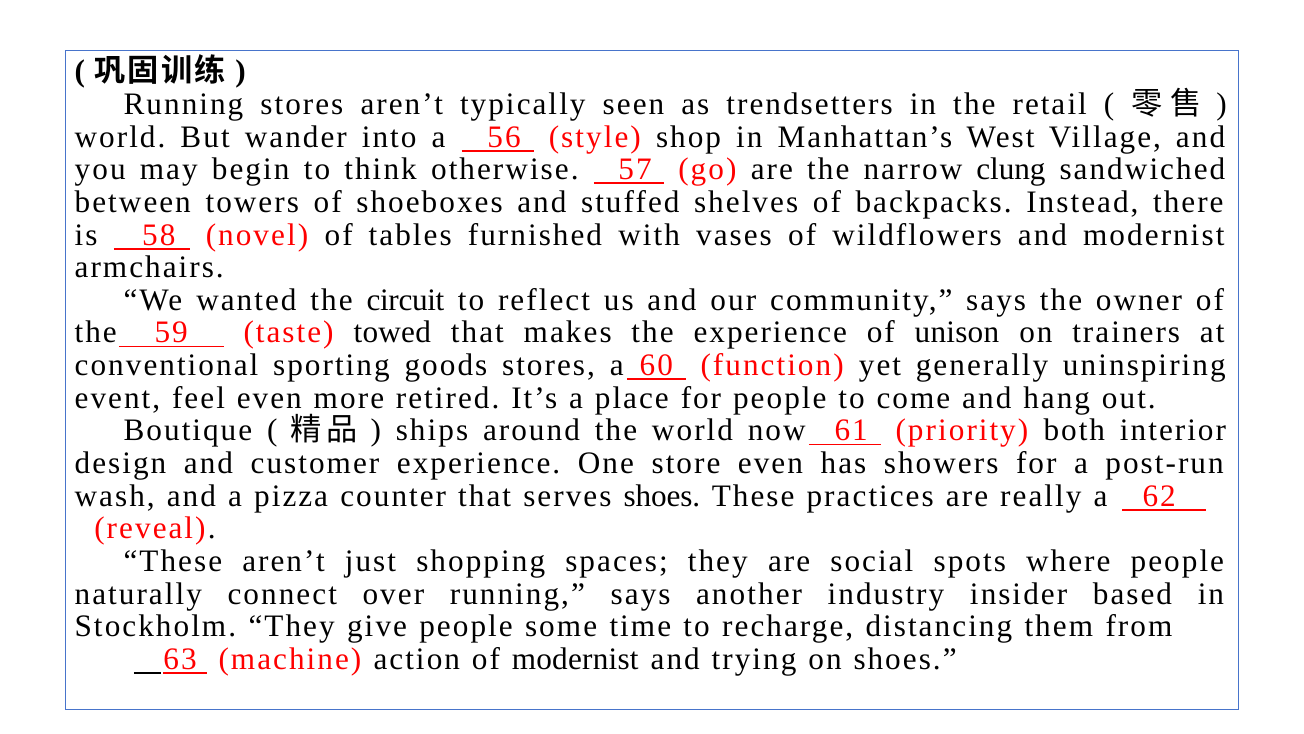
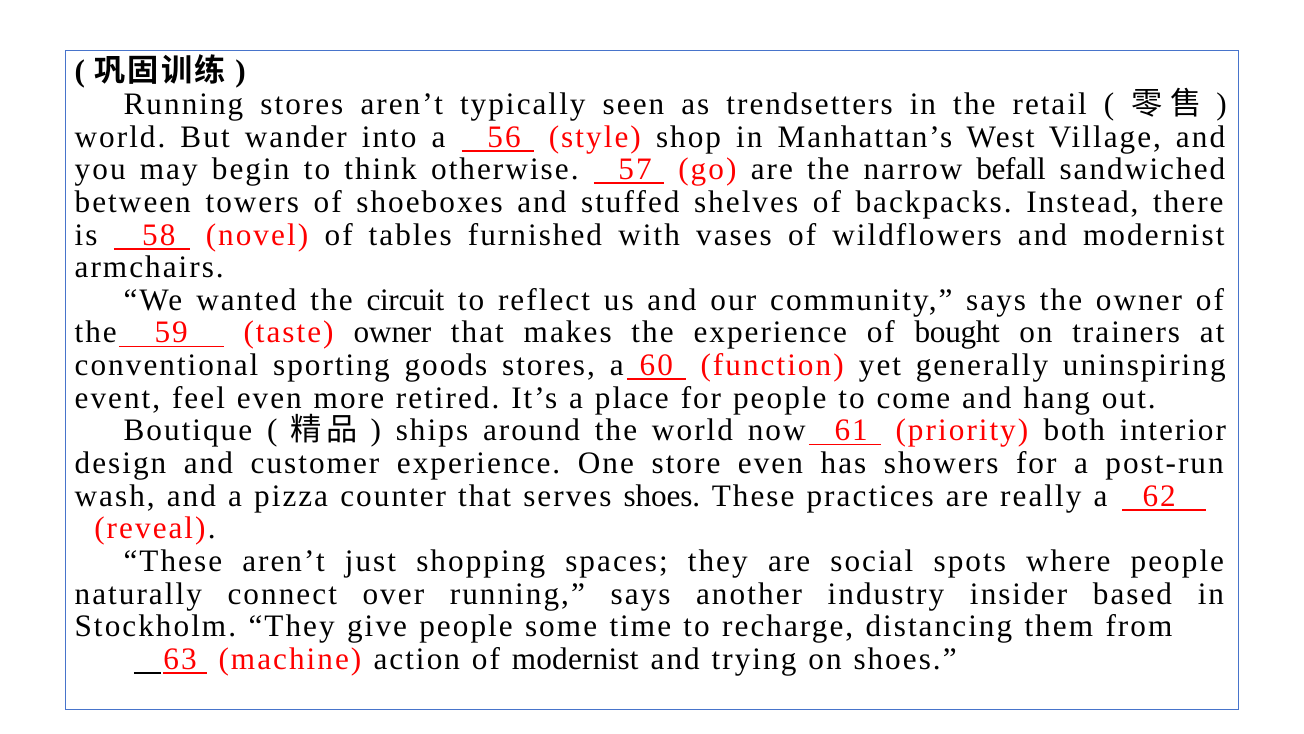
clung: clung -> befall (1011, 169)
taste towed: towed -> owner (392, 332)
unison: unison -> bought (957, 332)
